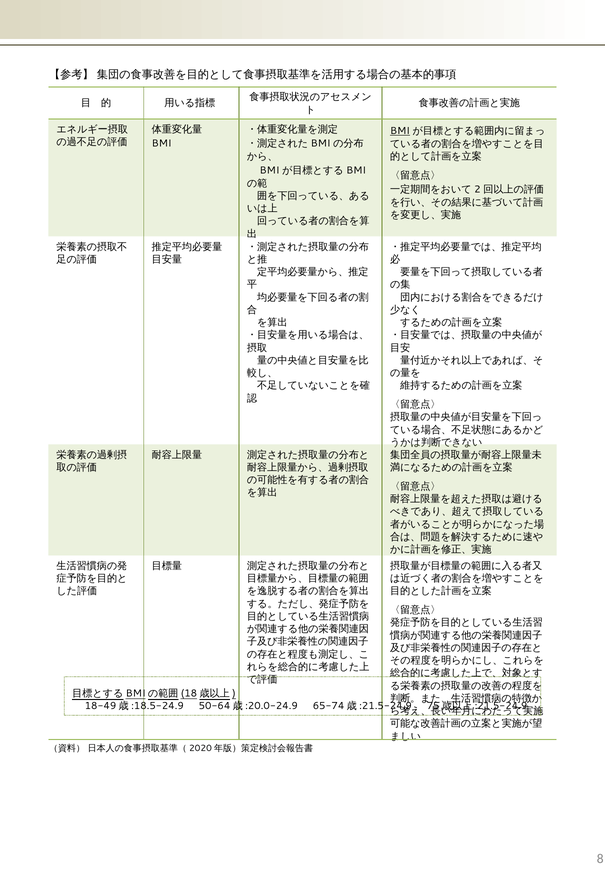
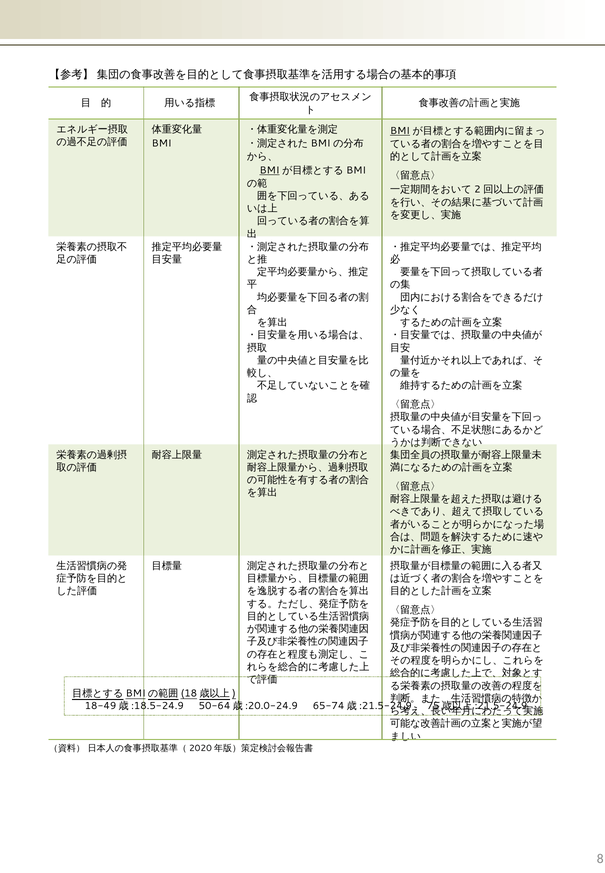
BMI underline: none -> present (270, 171)
